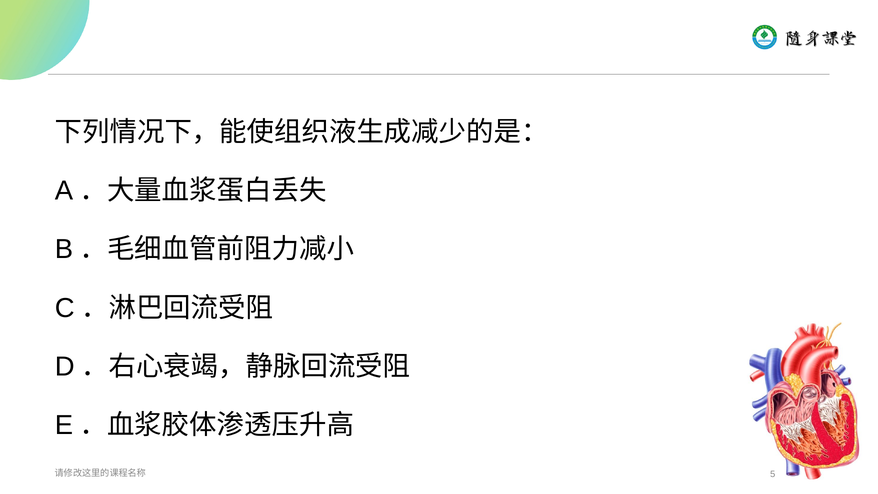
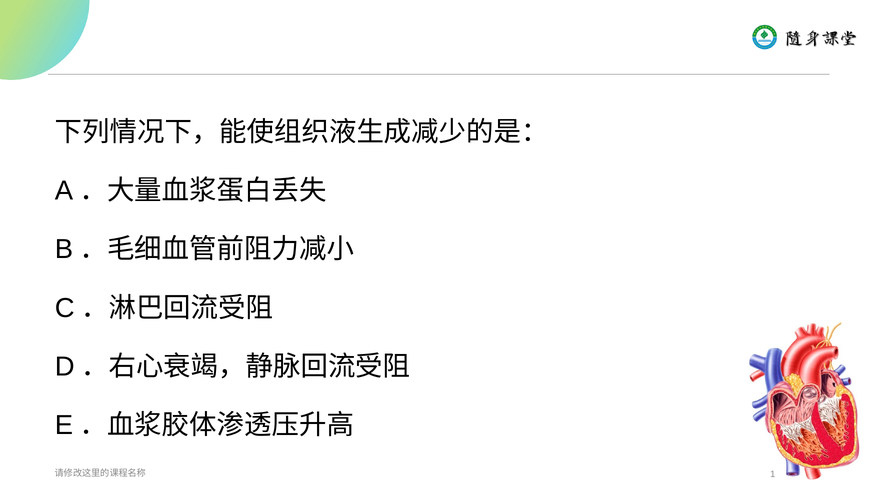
5: 5 -> 1 (773, 474)
